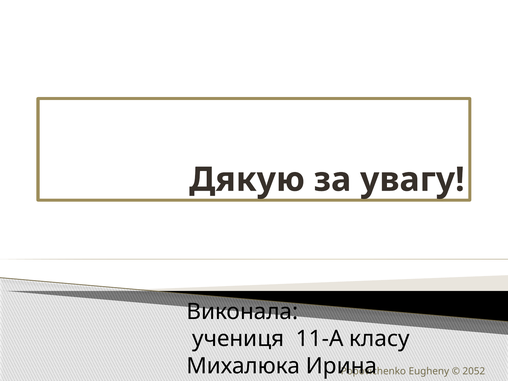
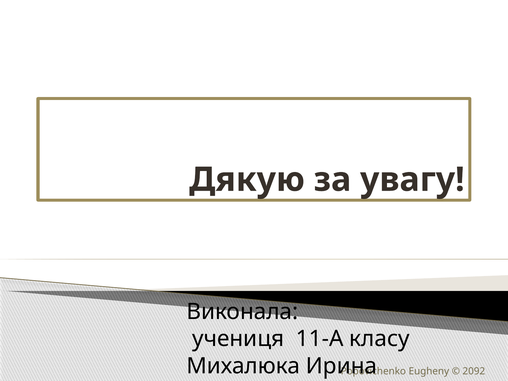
2052: 2052 -> 2092 (474, 371)
